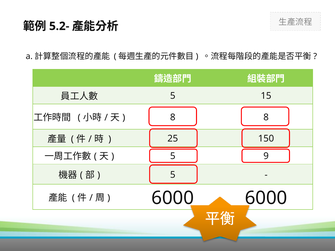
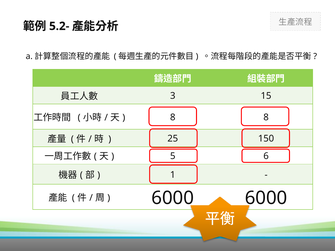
5: 5 -> 3 (173, 96)
9: 9 -> 6 (266, 156)
5: 5 -> 1 (173, 175)
